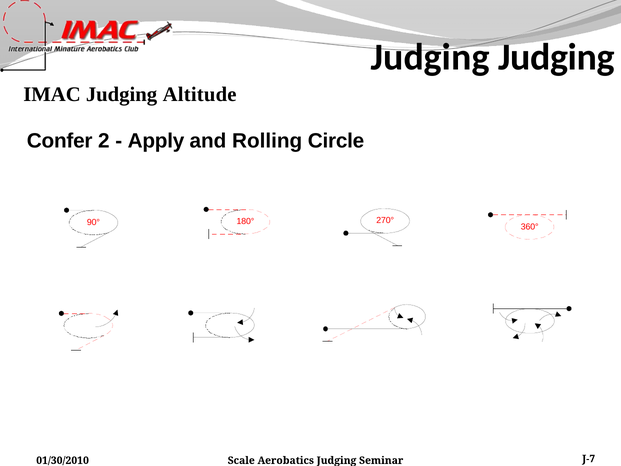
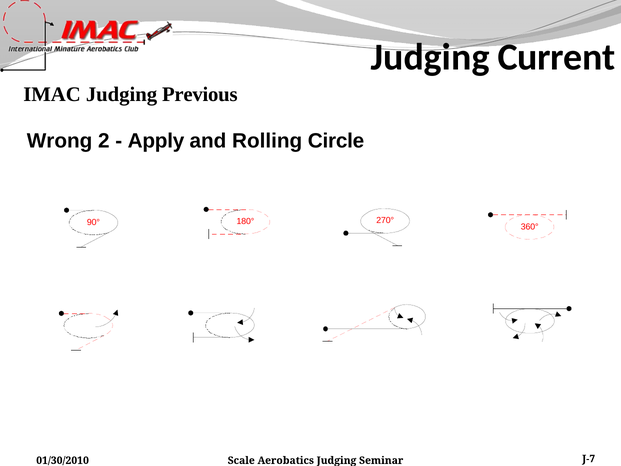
Judging Judging: Judging -> Current (556, 57)
Altitude: Altitude -> Previous (200, 95)
Confer: Confer -> Wrong (60, 141)
